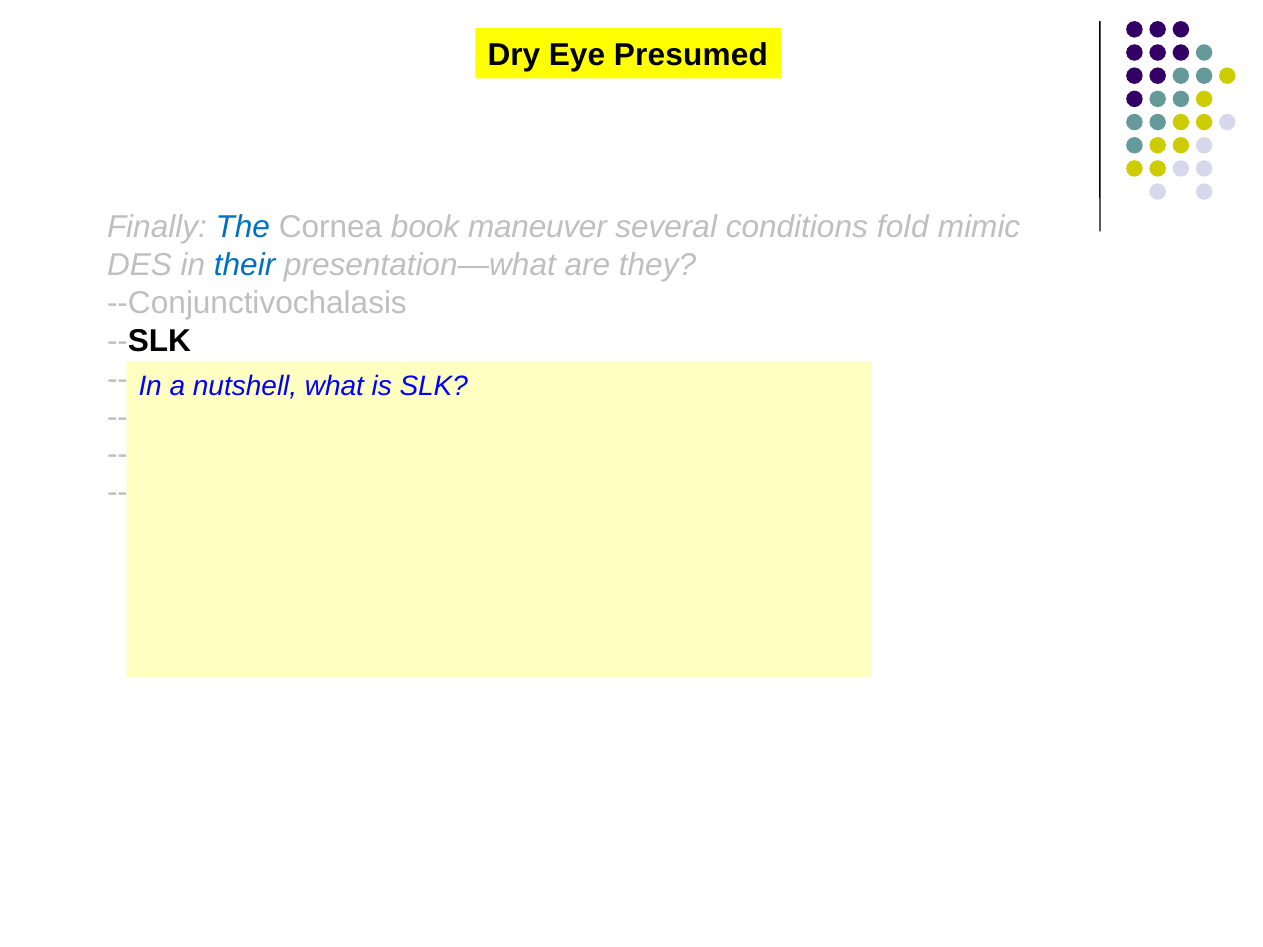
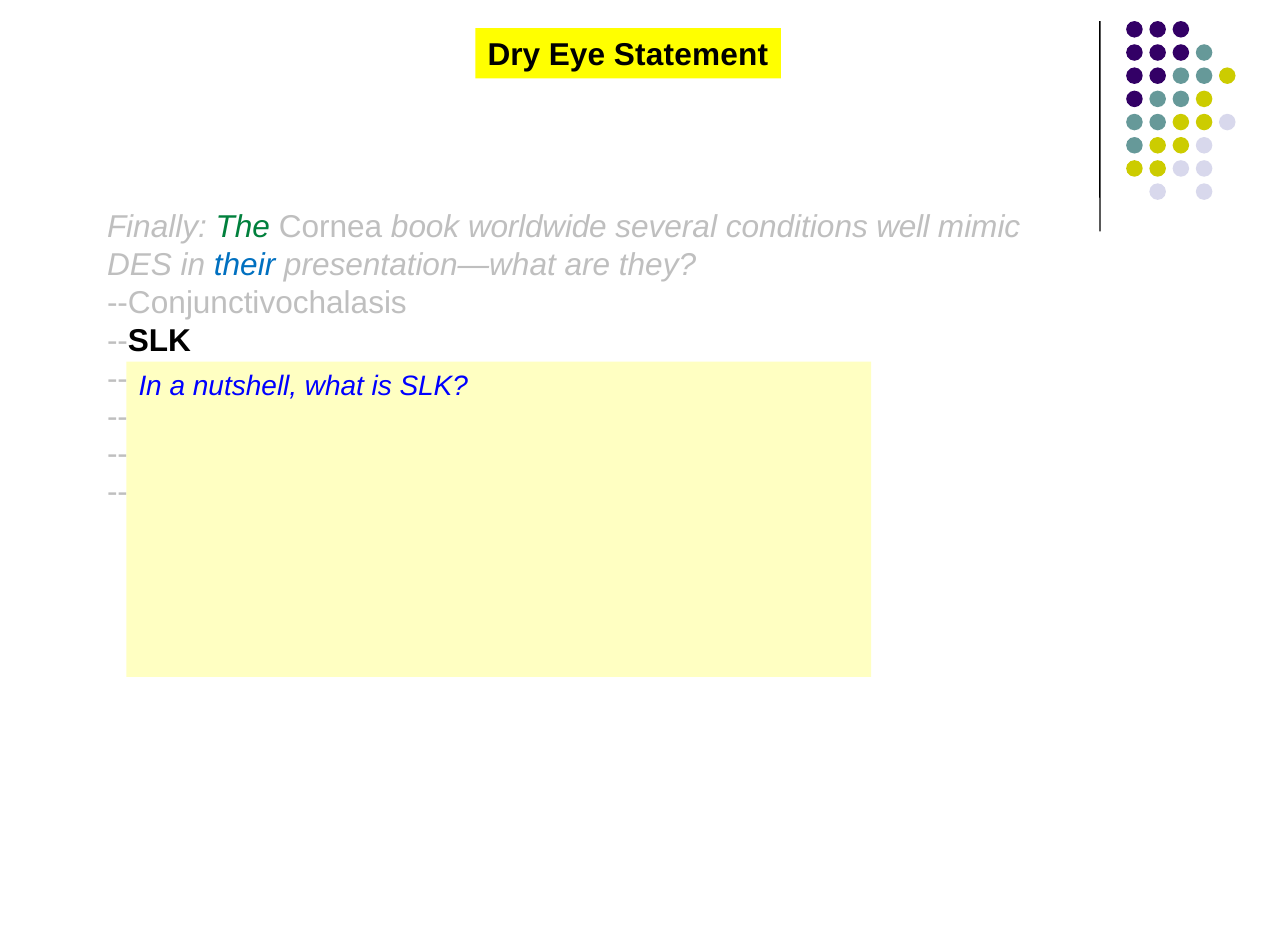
Presumed: Presumed -> Statement (691, 55)
The colour: blue -> green (243, 227)
maneuver: maneuver -> worldwide (537, 227)
fold: fold -> well (903, 227)
